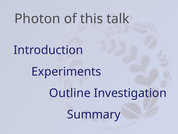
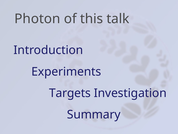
Outline: Outline -> Targets (70, 93)
